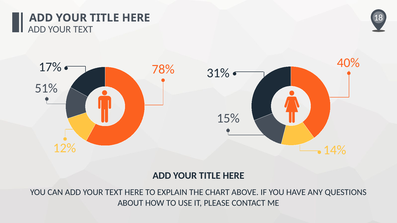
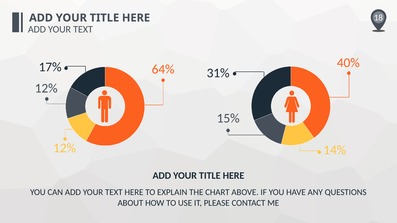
78%: 78% -> 64% (163, 69)
51%: 51% -> 12% (46, 88)
